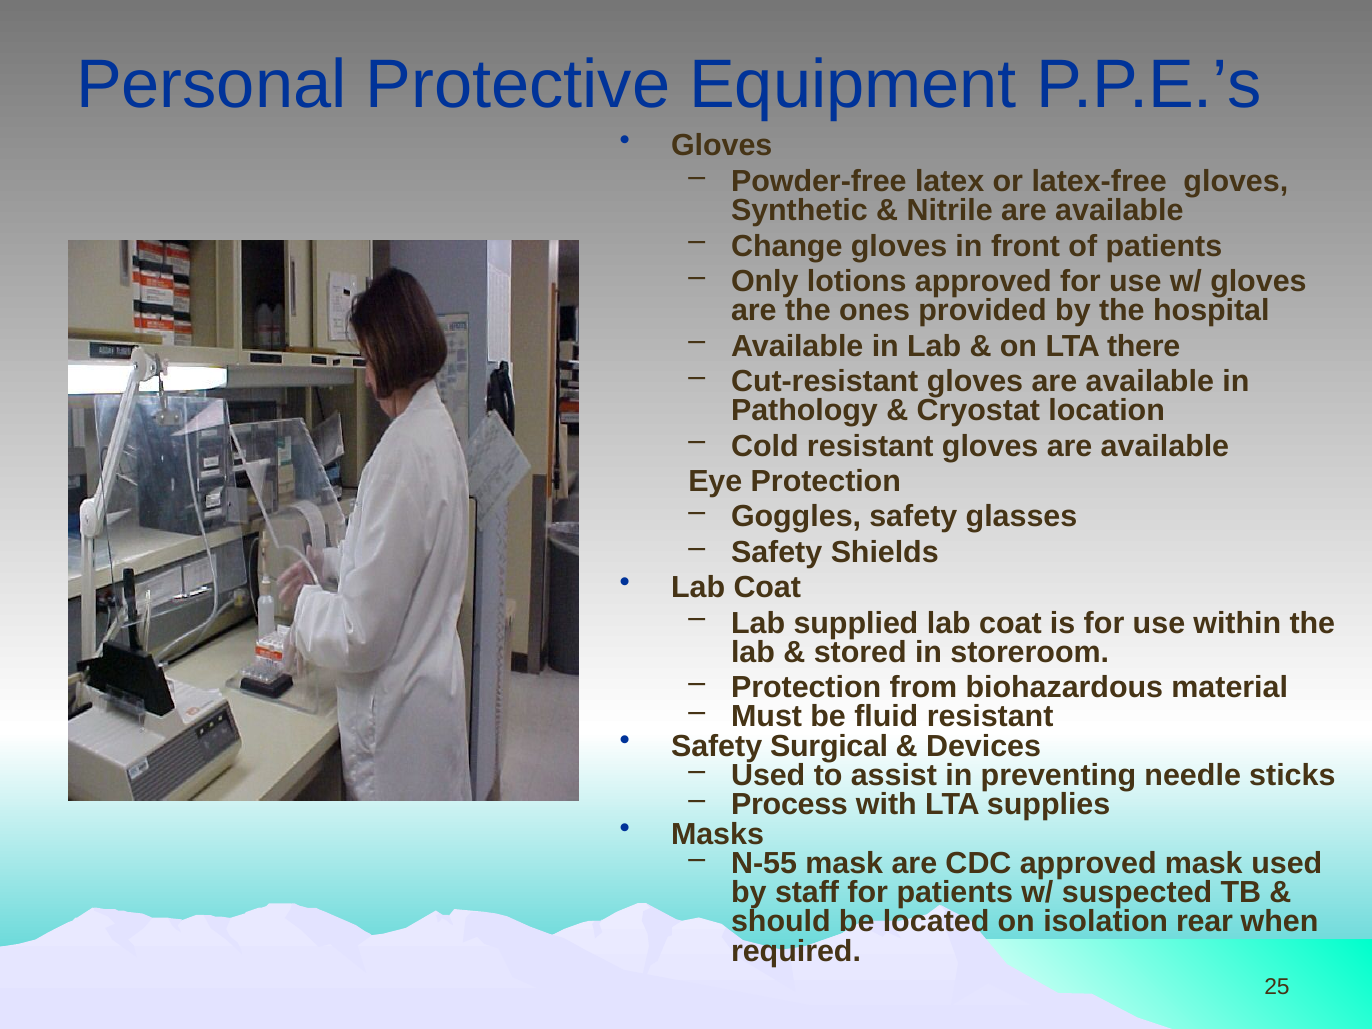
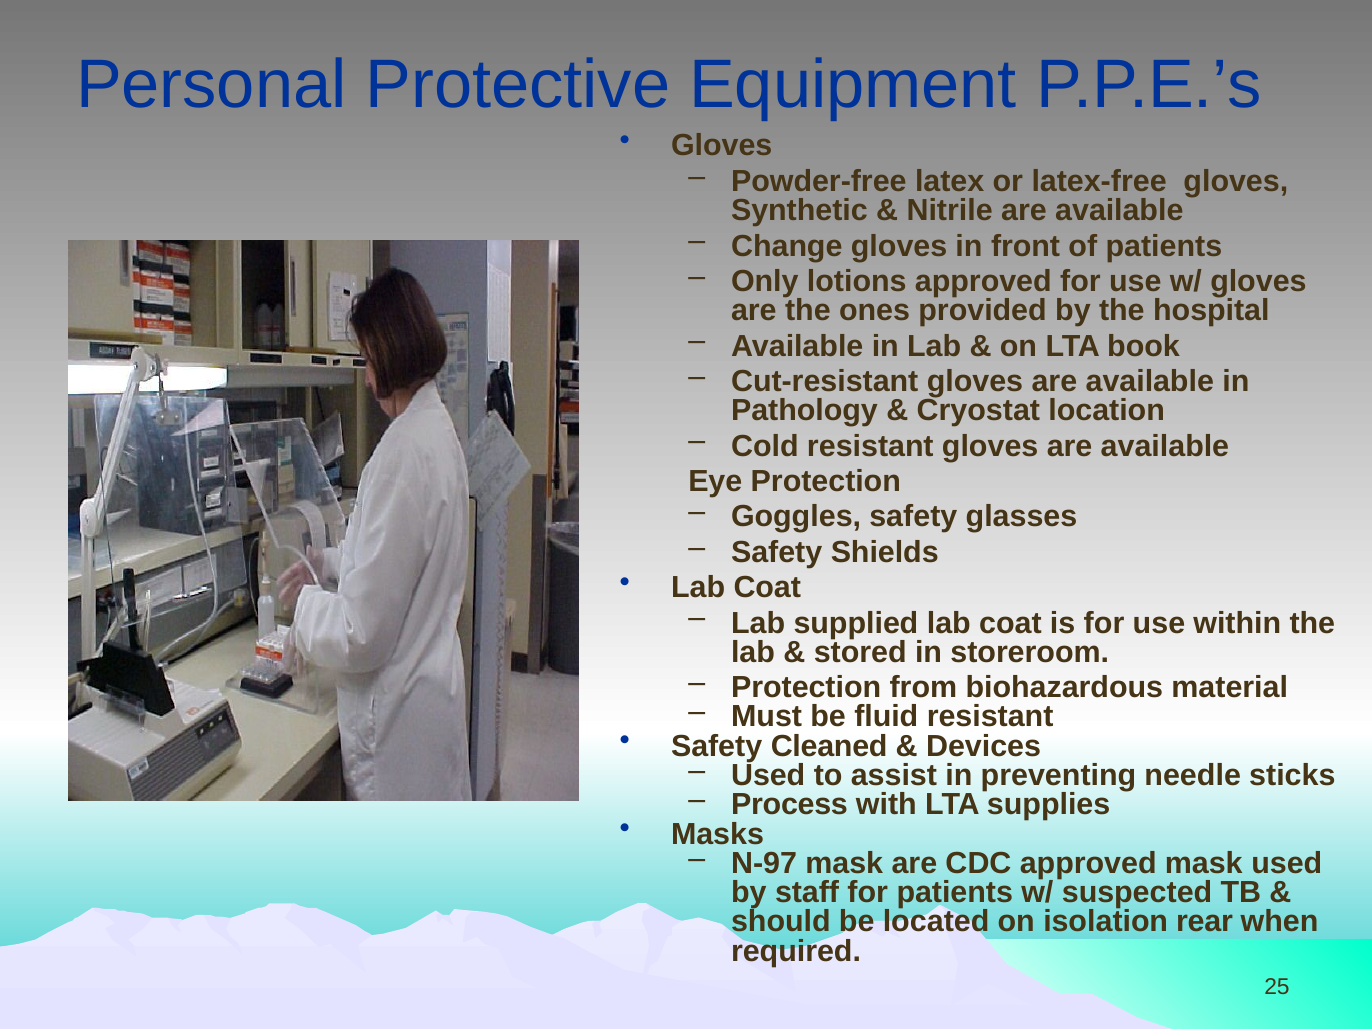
there: there -> book (1144, 346)
Surgical: Surgical -> Cleaned (829, 746)
N-55: N-55 -> N-97 (764, 863)
